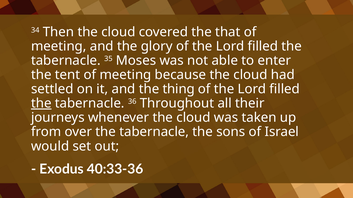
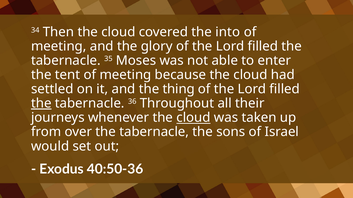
that: that -> into (228, 32)
cloud underline: none -> present (193, 118)
40:33-36: 40:33-36 -> 40:50-36 (115, 170)
